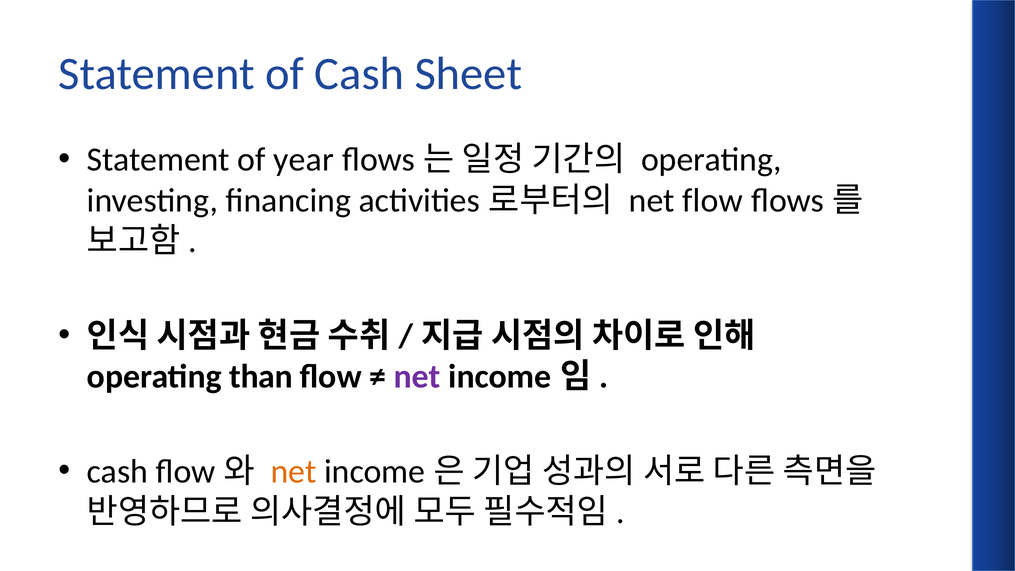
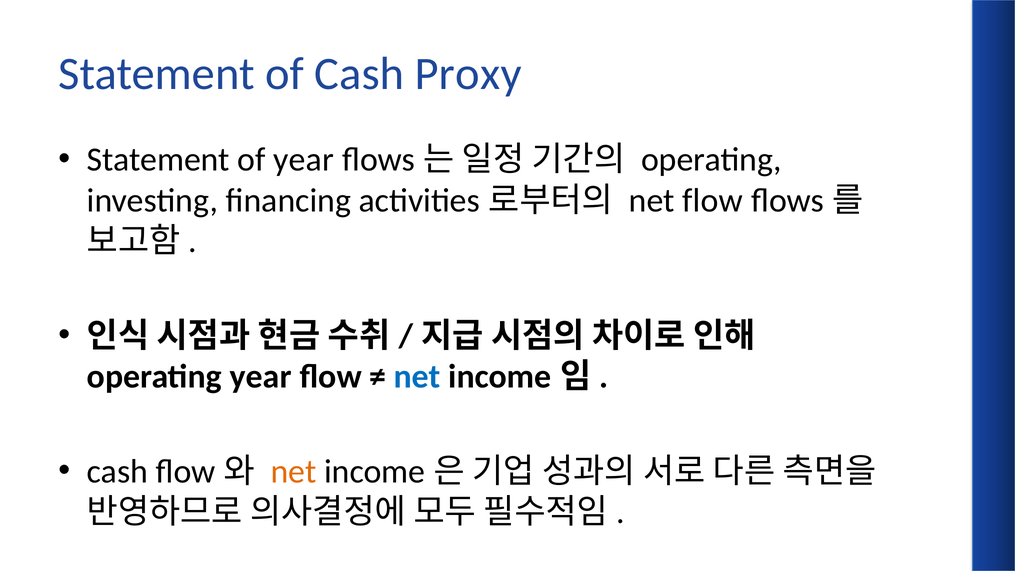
Sheet: Sheet -> Proxy (468, 74)
operating than: than -> year (261, 376)
net colour: purple -> blue (417, 376)
